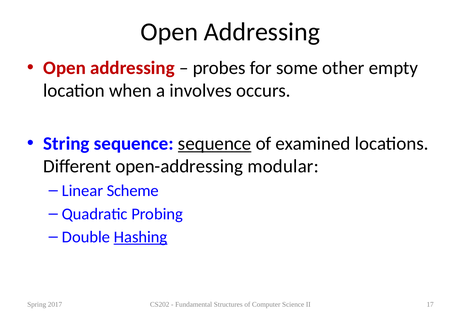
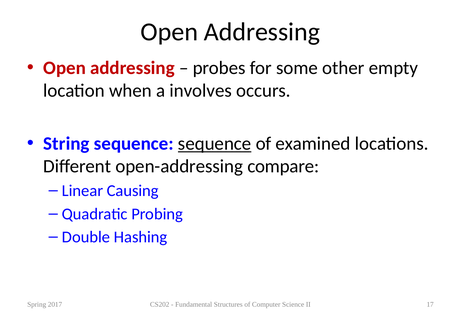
modular: modular -> compare (283, 166)
Scheme: Scheme -> Causing (133, 191)
Hashing underline: present -> none (141, 237)
